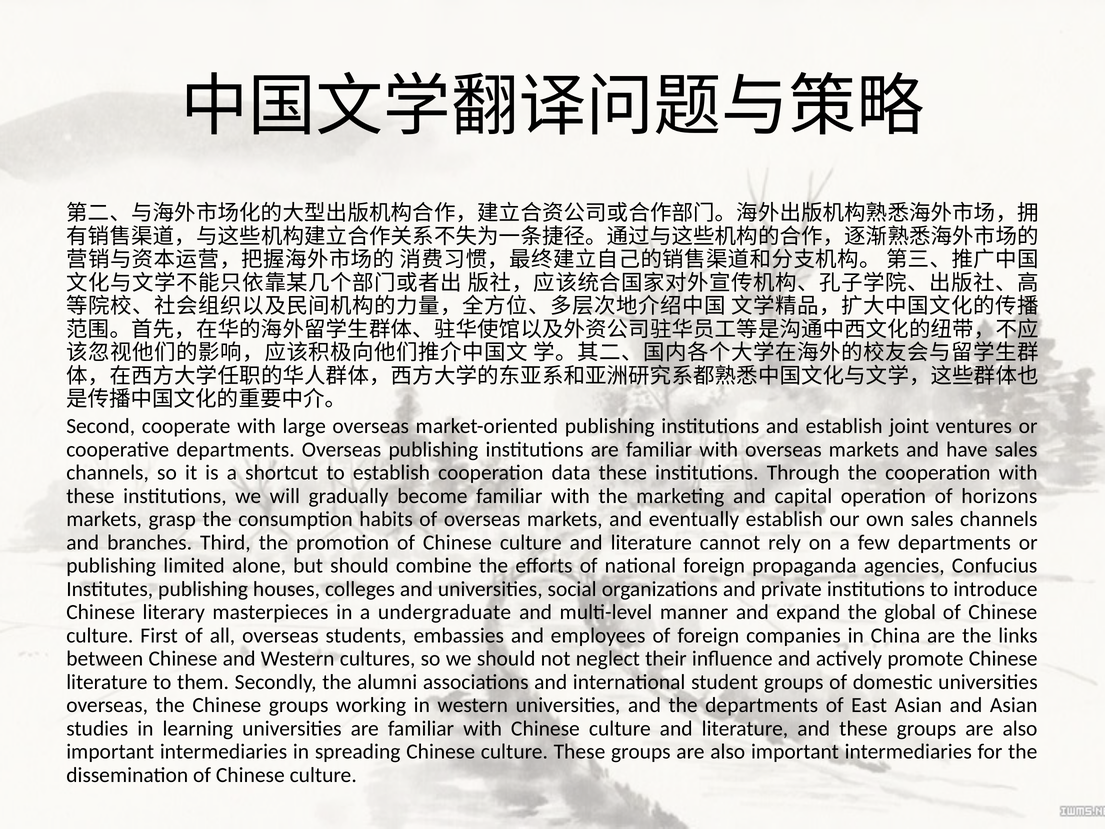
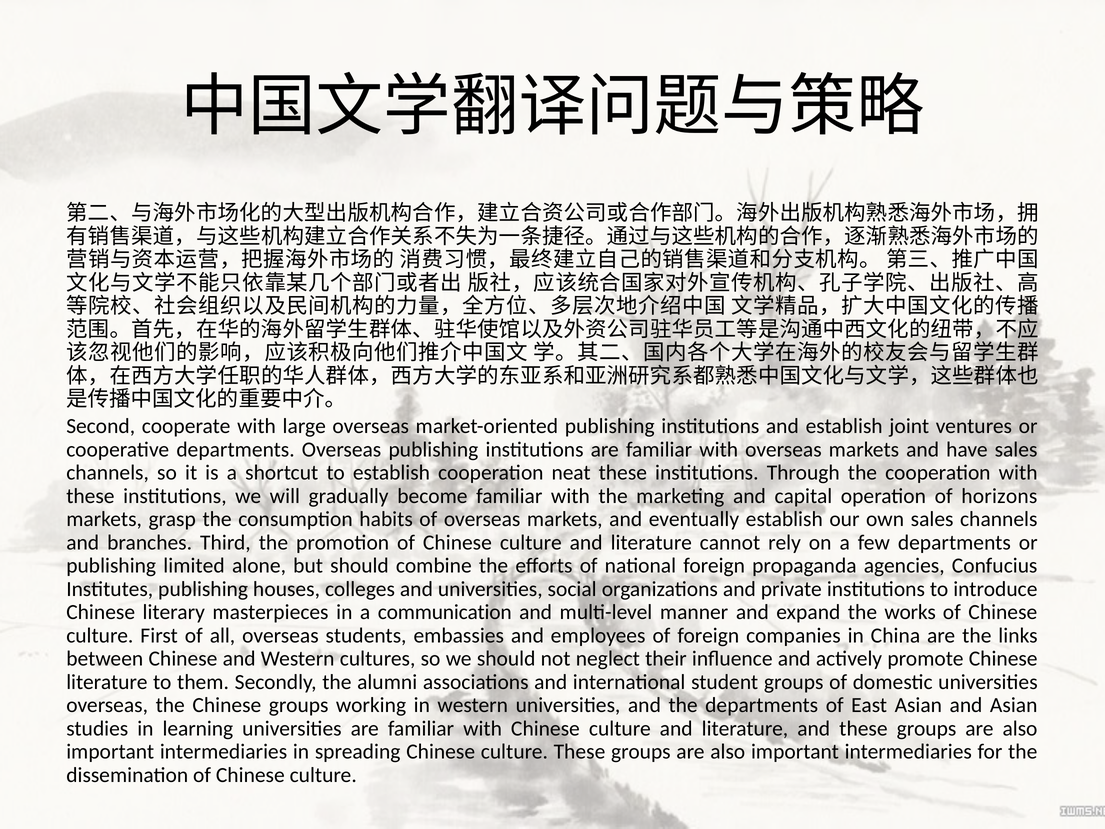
data: data -> neat (571, 473)
undergraduate: undergraduate -> communication (445, 612)
global: global -> works (910, 612)
